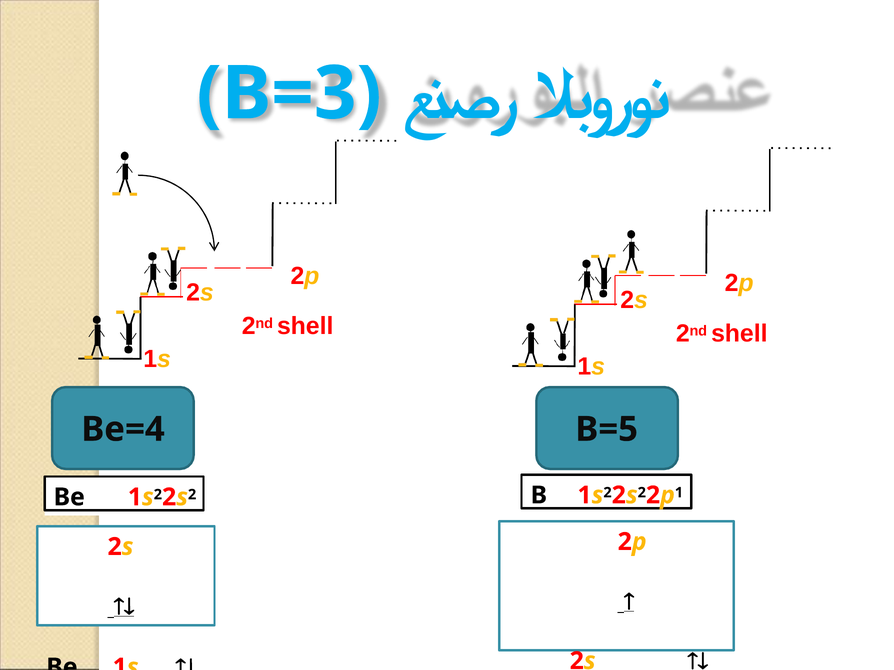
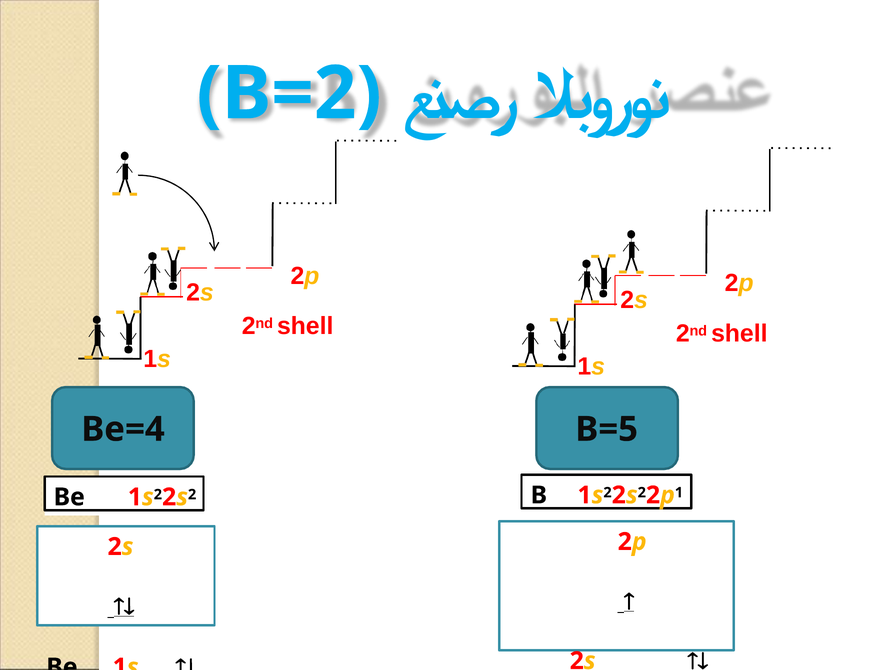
B=3: B=3 -> B=2 (289, 94)
